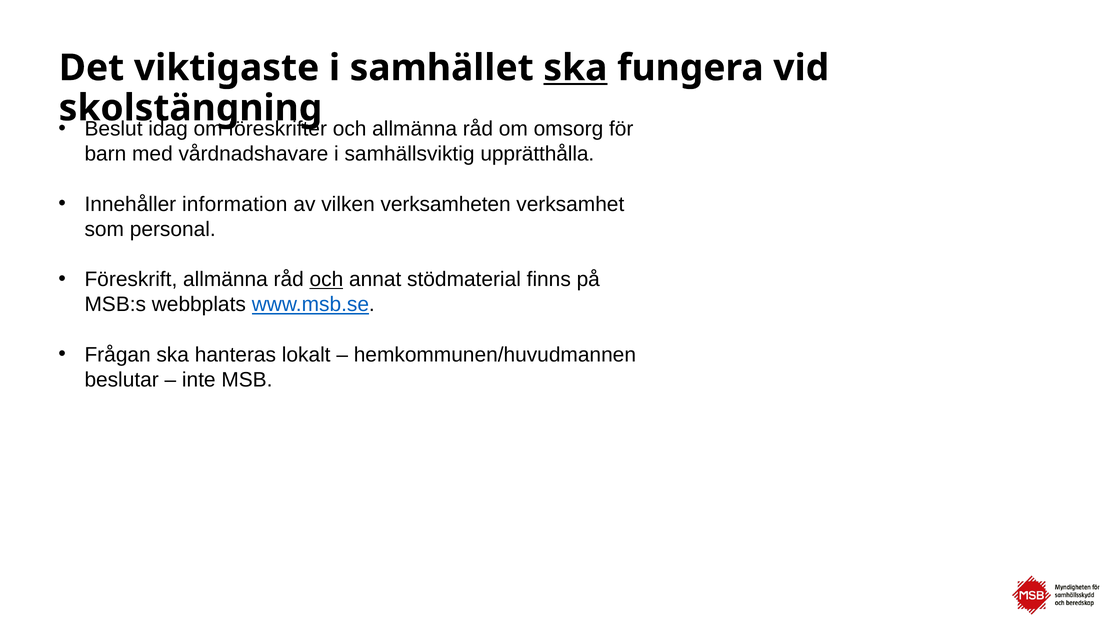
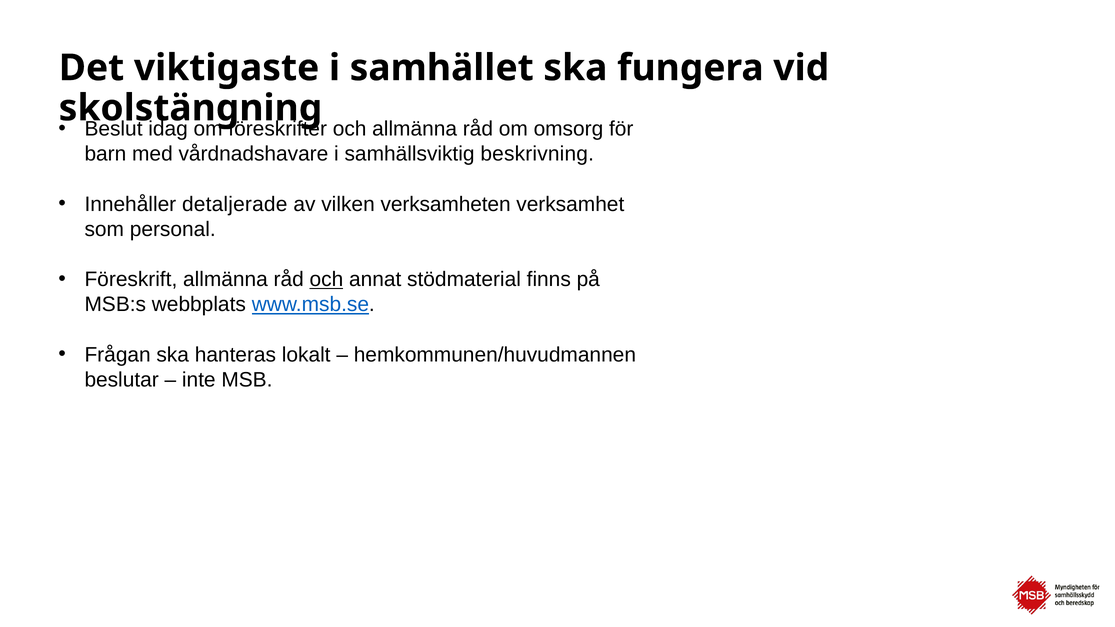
ska underline: present -> none (575, 68)
upprätthålla: upprätthålla -> beskrivning (537, 154)
information: information -> detaljerade (235, 204)
